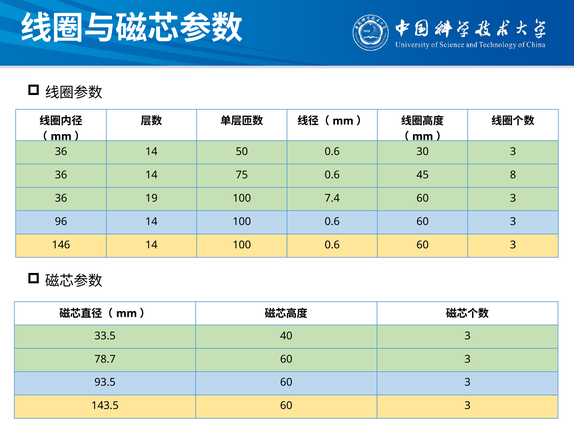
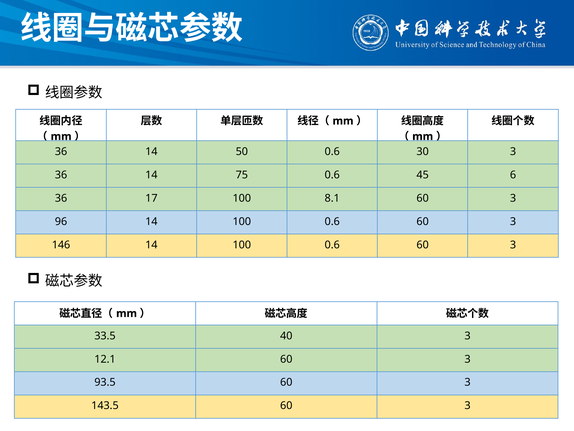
8: 8 -> 6 (513, 175)
19: 19 -> 17 (151, 198)
7.4: 7.4 -> 8.1 (332, 198)
78.7: 78.7 -> 12.1 (105, 359)
